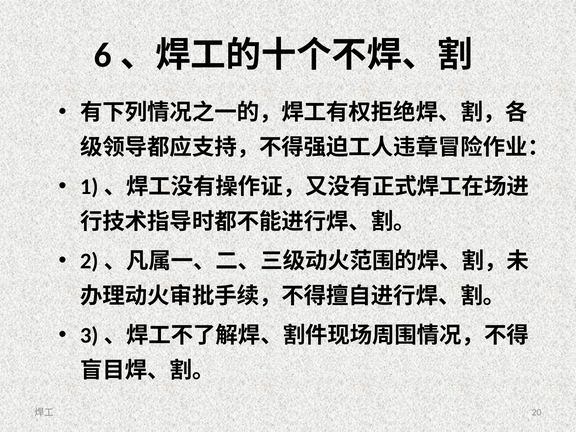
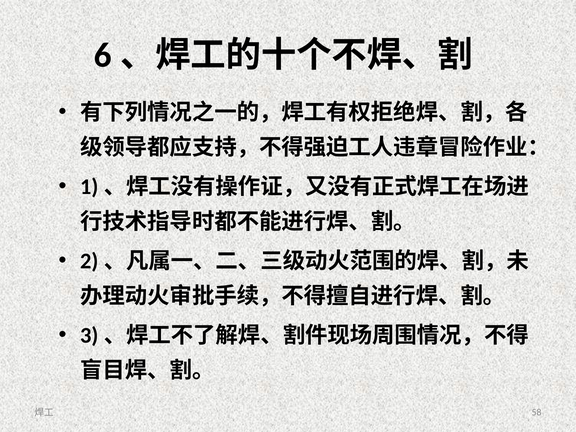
20: 20 -> 58 (537, 412)
